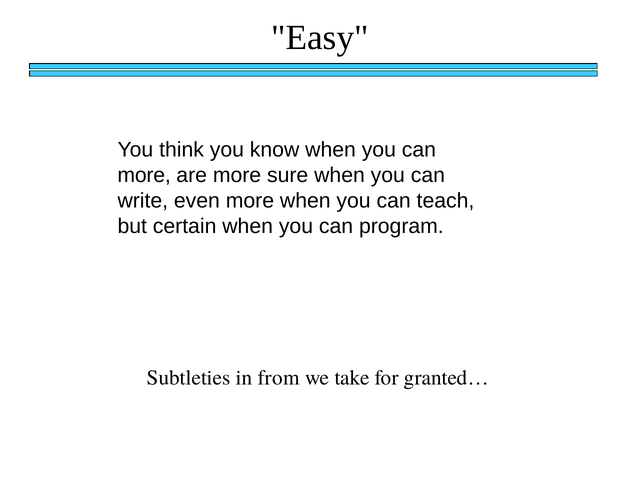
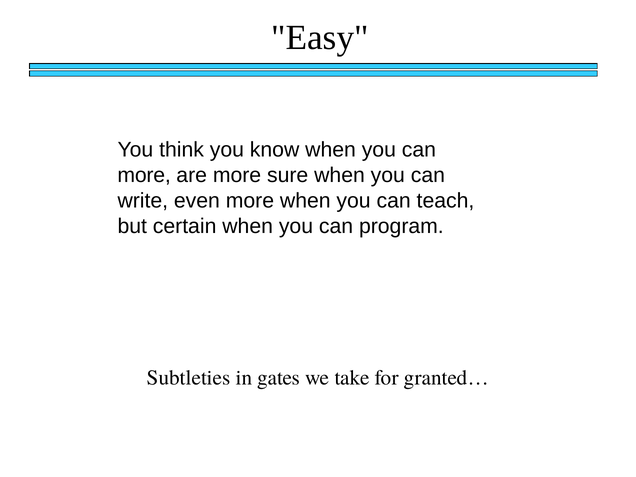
from: from -> gates (279, 378)
